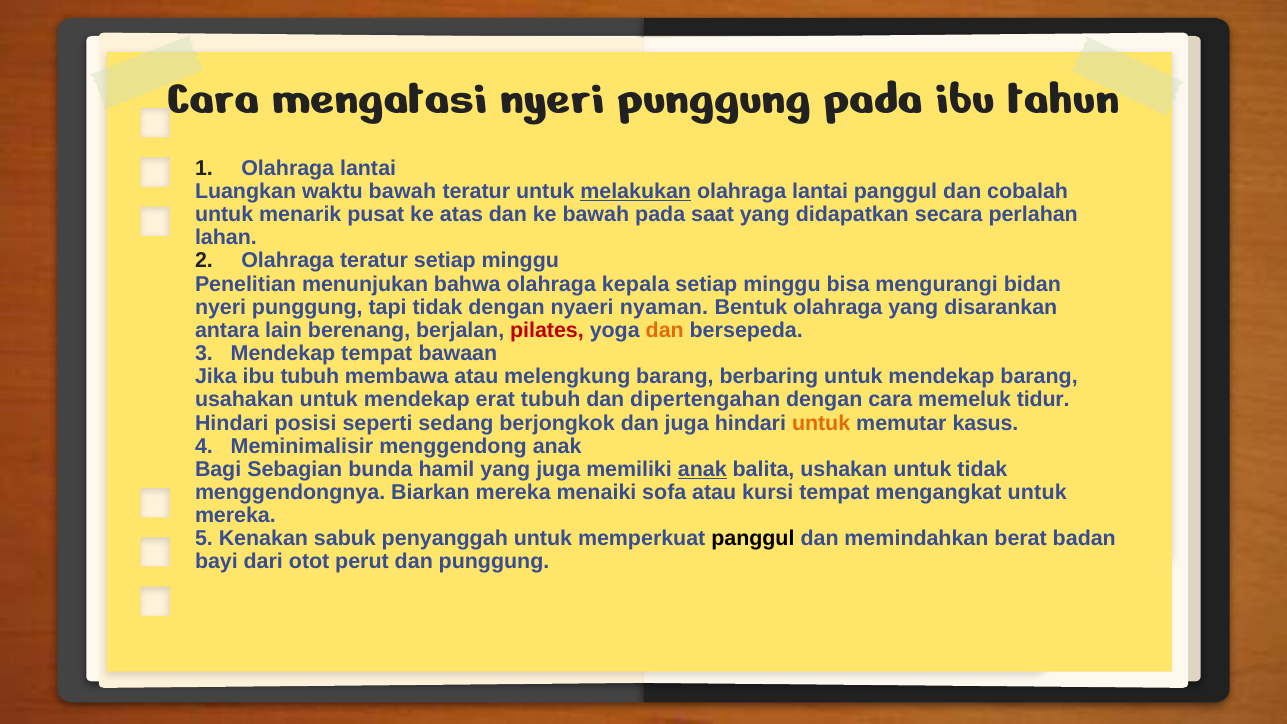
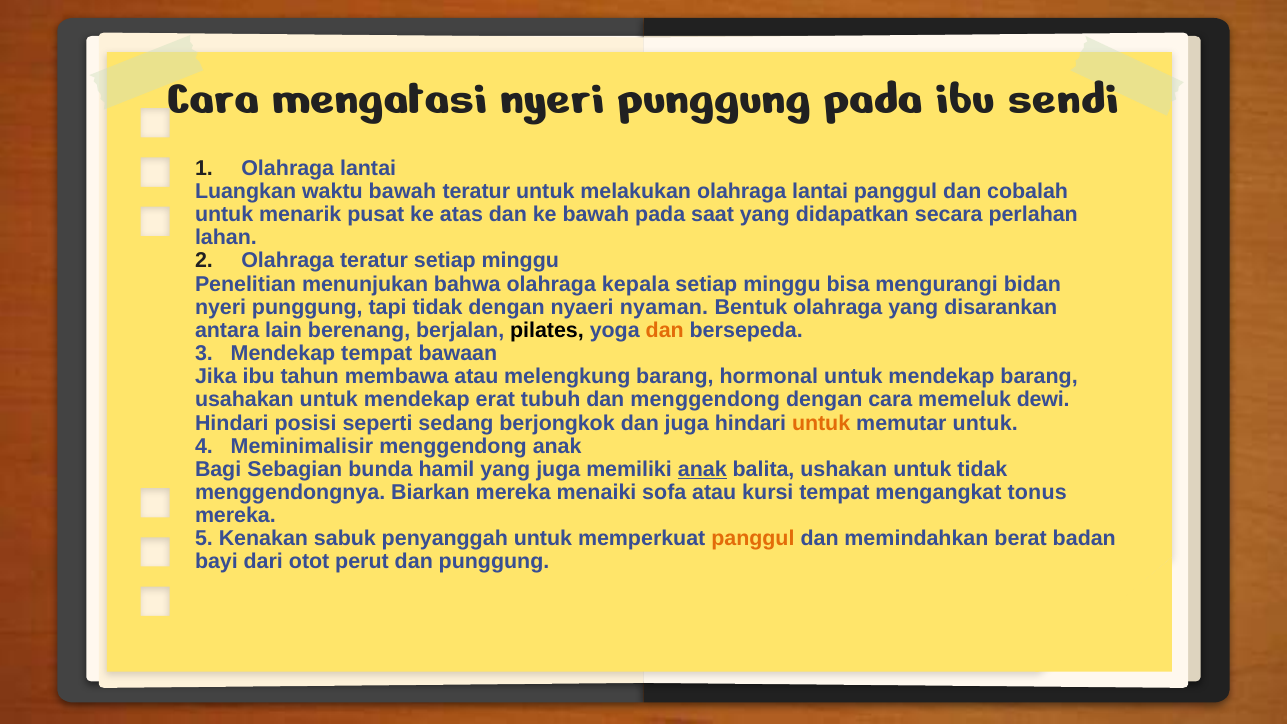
tahun: tahun -> sendi (1063, 97)
melakukan underline: present -> none (636, 191)
pilates colour: red -> black (547, 330)
ibu tubuh: tubuh -> tahun (310, 377)
berbaring: berbaring -> hormonal (769, 377)
dan dipertengahan: dipertengahan -> menggendong (705, 400)
tidur: tidur -> dewi (1043, 400)
memutar kasus: kasus -> untuk (985, 423)
mengangkat untuk: untuk -> tonus (1037, 492)
panggul colour: black -> orange (753, 539)
